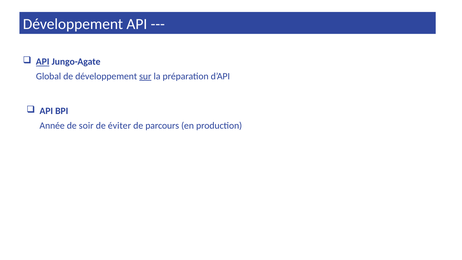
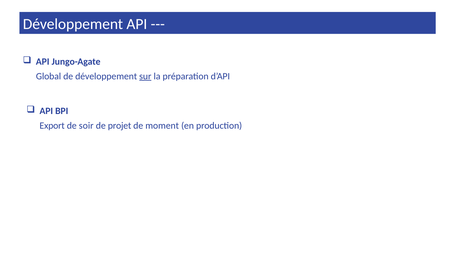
API underline: present -> none (43, 62)
Année: Année -> Export (52, 125)
éviter: éviter -> projet (120, 125)
parcours: parcours -> moment (162, 125)
